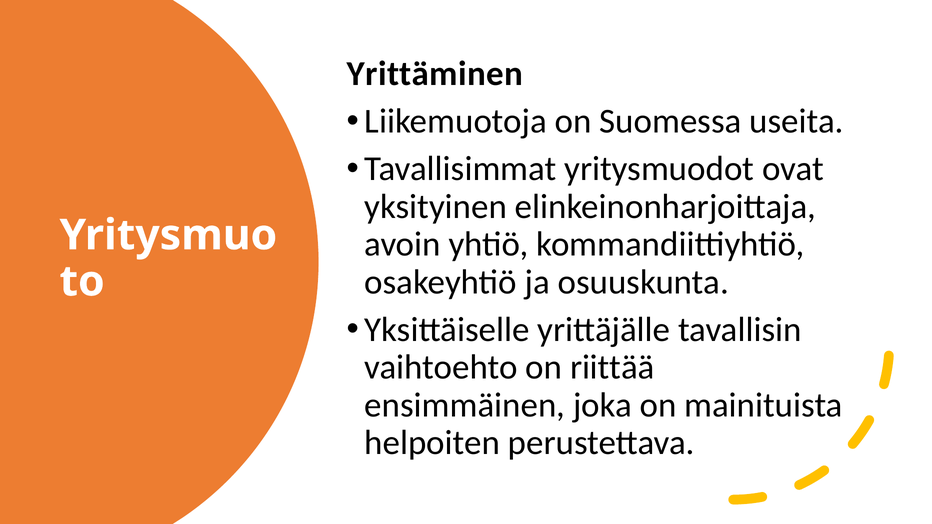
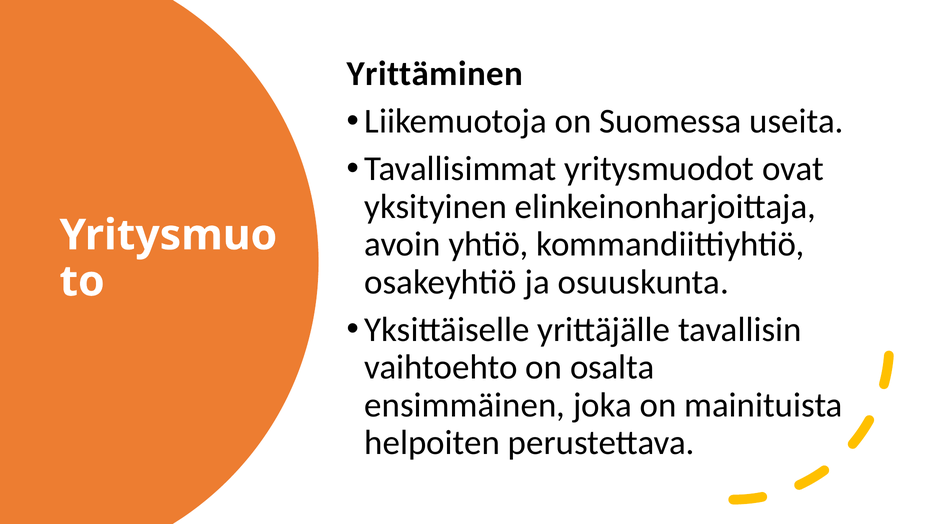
riittää: riittää -> osalta (612, 367)
